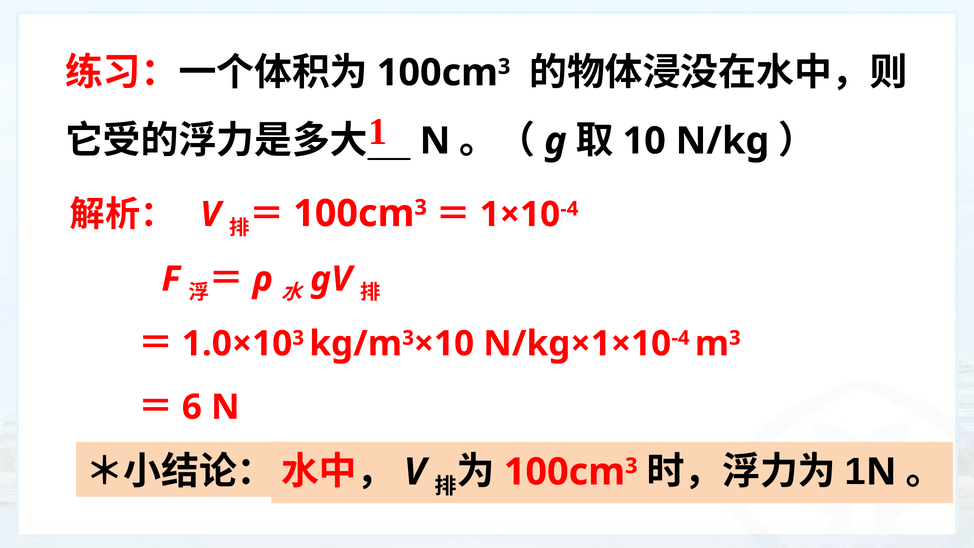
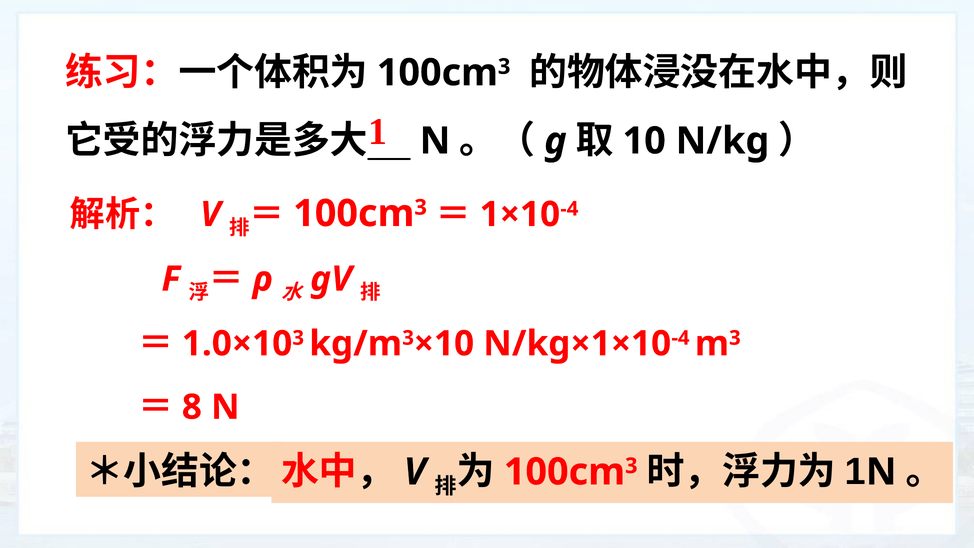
6: 6 -> 8 (192, 407)
